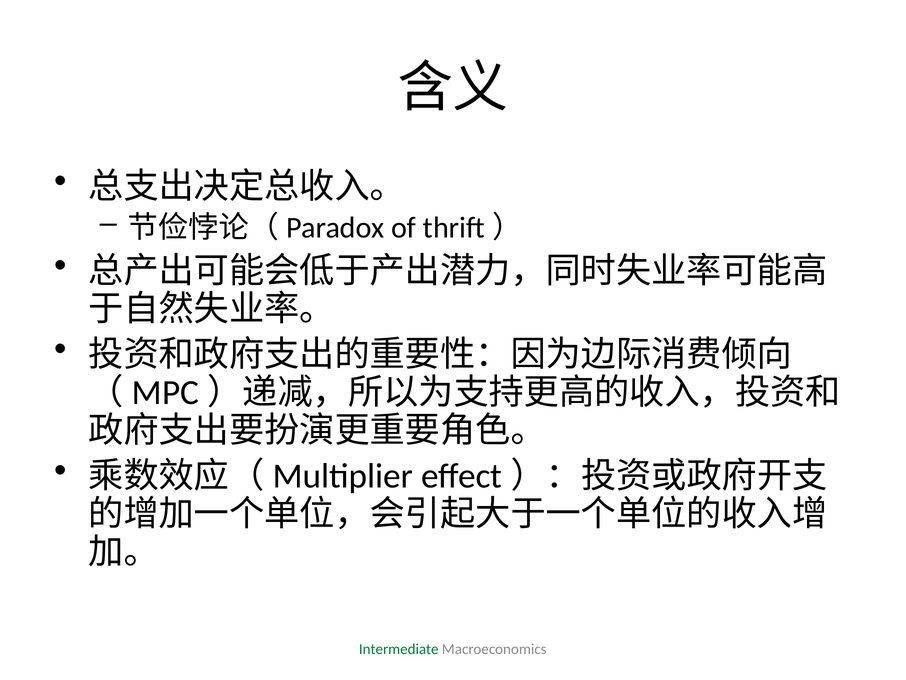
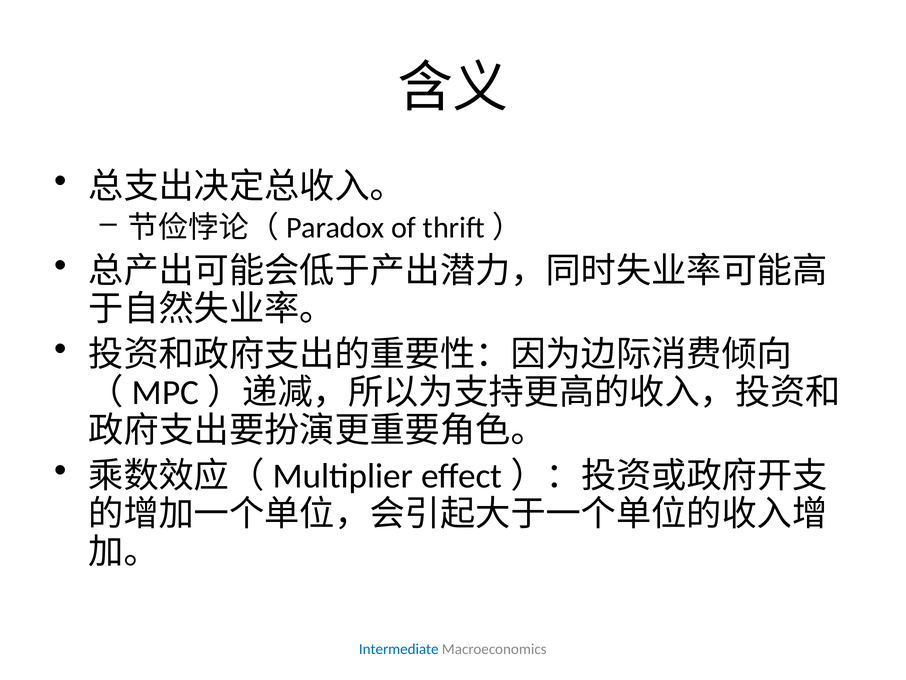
Intermediate colour: green -> blue (399, 649)
